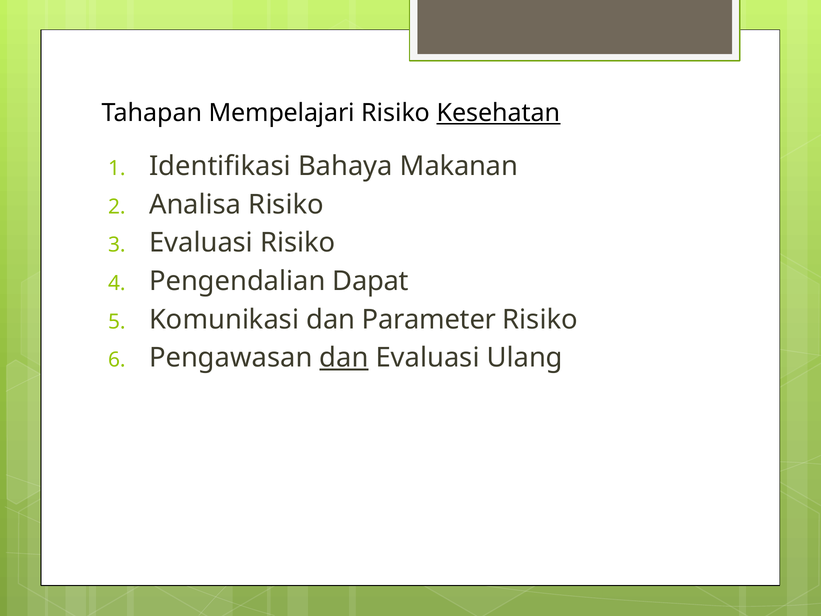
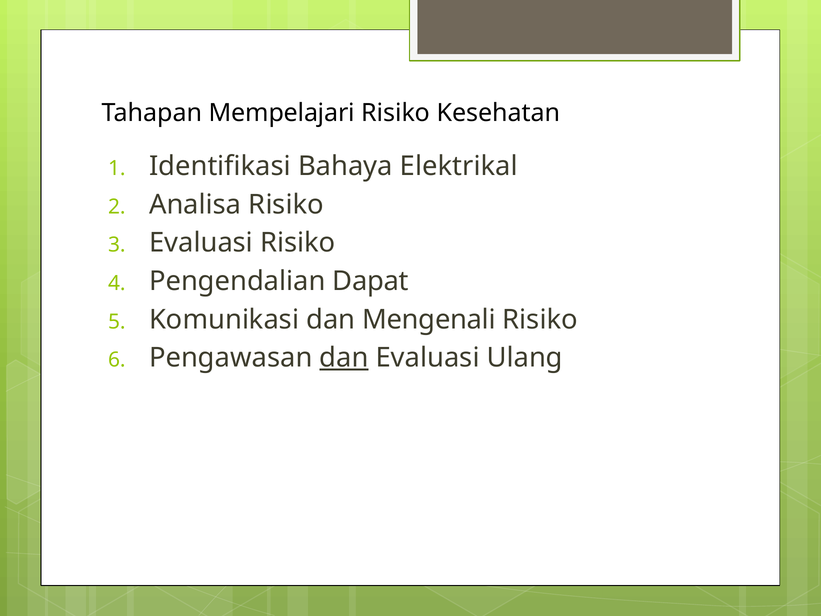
Kesehatan underline: present -> none (498, 113)
Makanan: Makanan -> Elektrikal (459, 166)
Parameter: Parameter -> Mengenali (429, 319)
